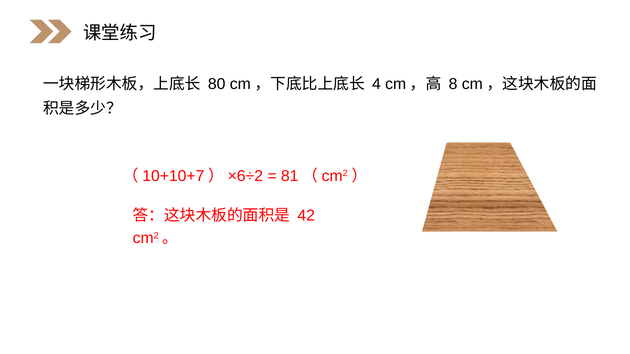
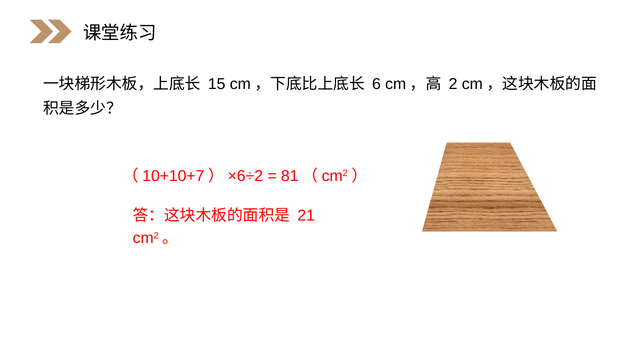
80: 80 -> 15 (217, 84)
4: 4 -> 6 (376, 84)
8: 8 -> 2 (453, 84)
42: 42 -> 21 (306, 216)
